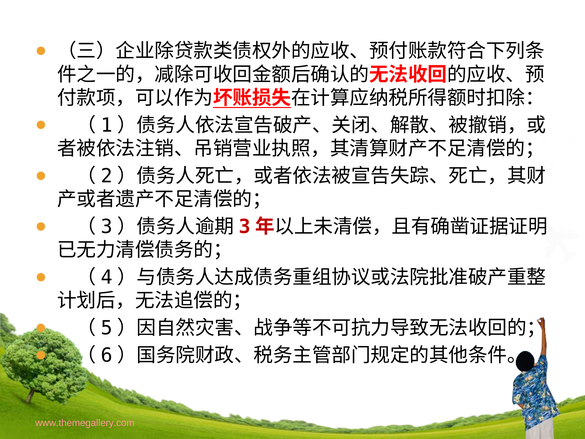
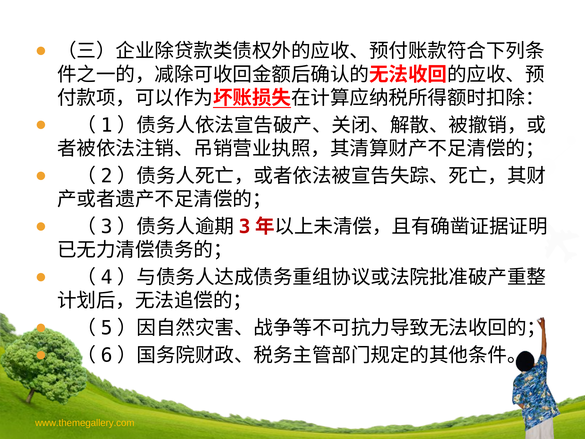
www.themegallery.com colour: pink -> yellow (85, 423)
